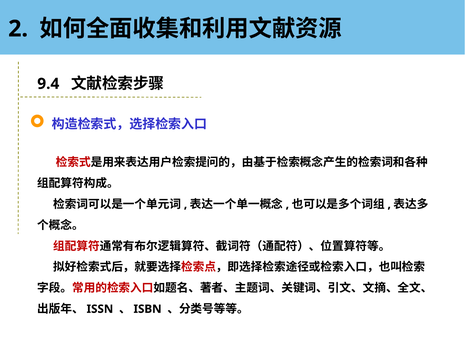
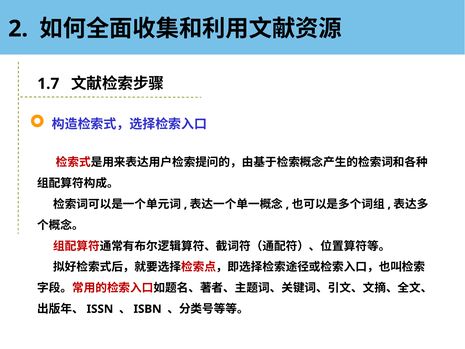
9.4: 9.4 -> 1.7 (48, 84)
